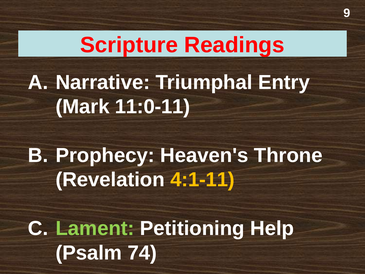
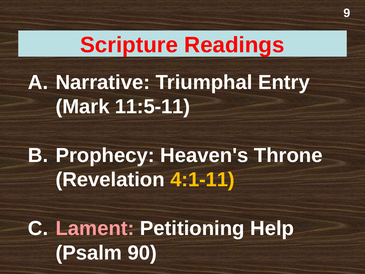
11:0-11: 11:0-11 -> 11:5-11 (152, 107)
Lament colour: light green -> pink (95, 228)
74: 74 -> 90 (142, 253)
